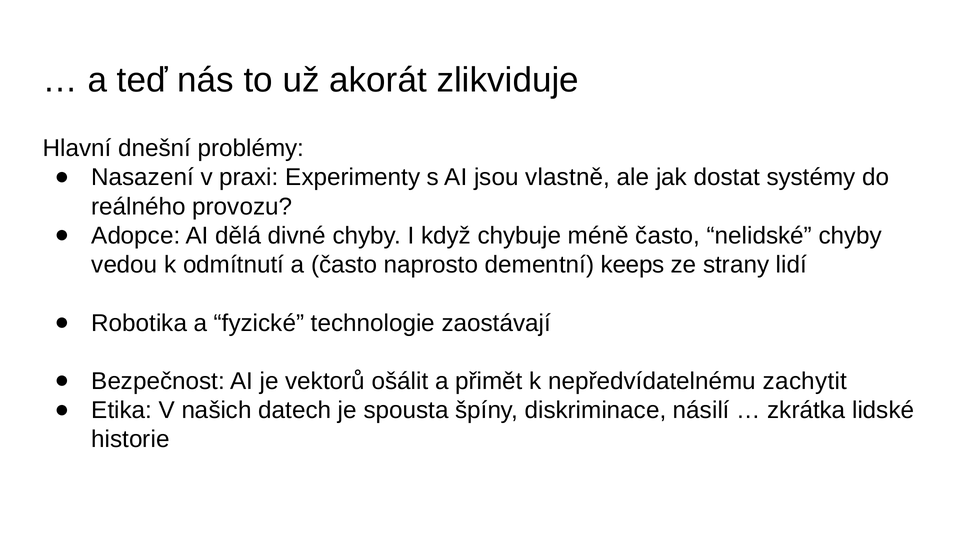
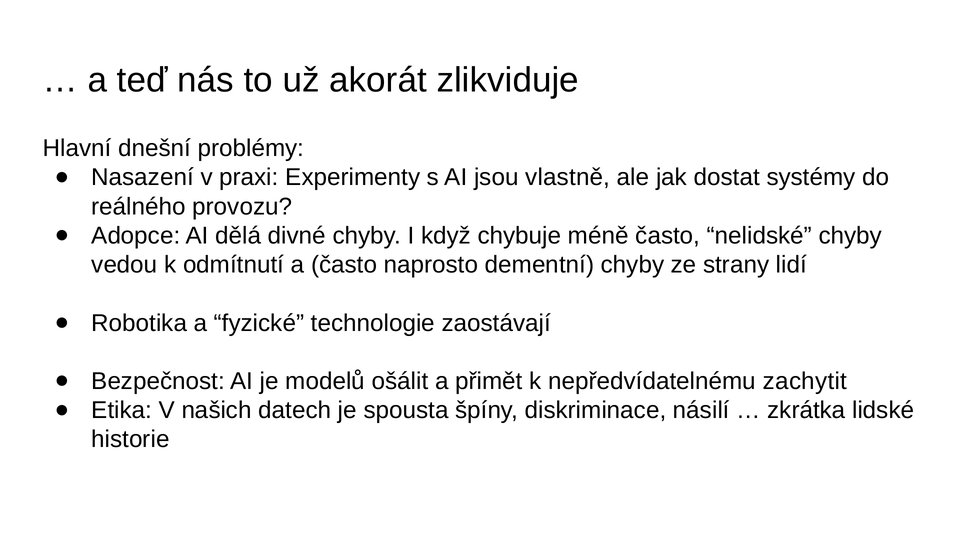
dementní keeps: keeps -> chyby (632, 265)
vektorů: vektorů -> modelů (325, 381)
